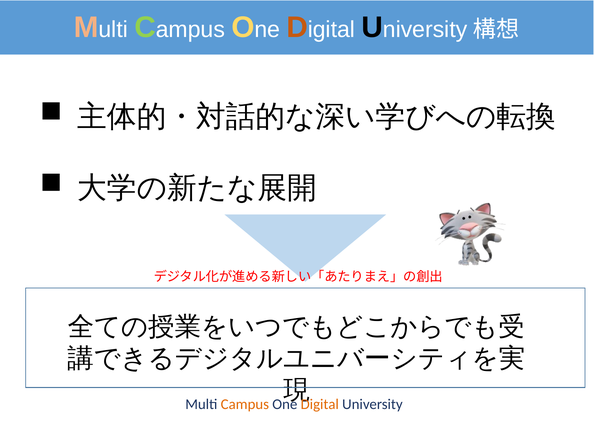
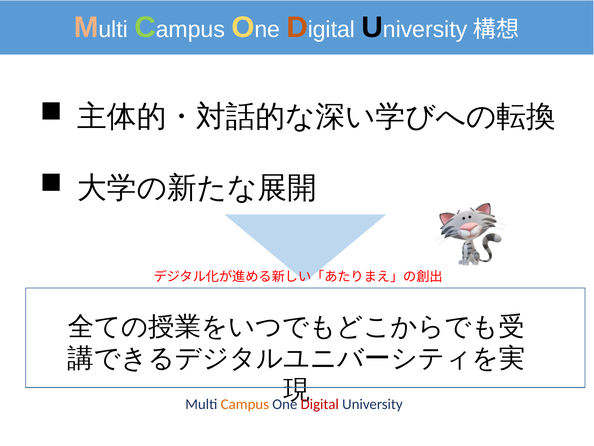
Digital colour: orange -> red (320, 404)
